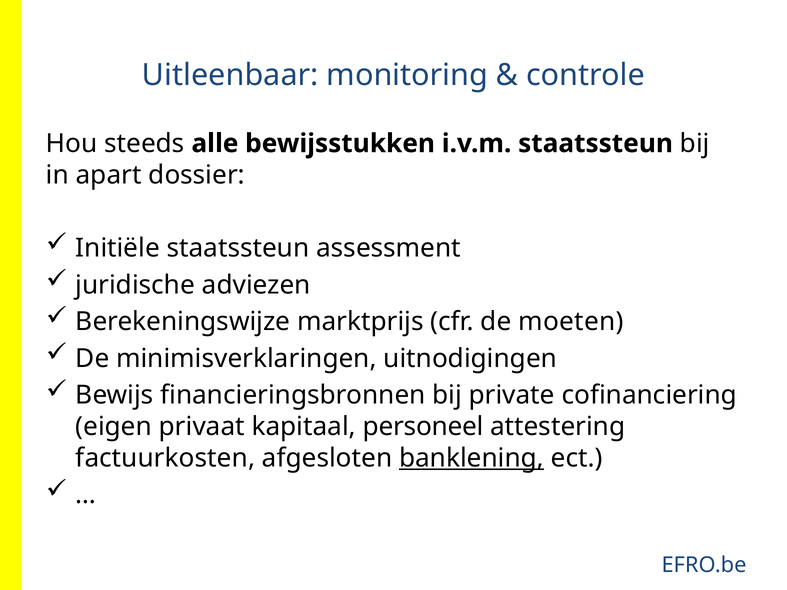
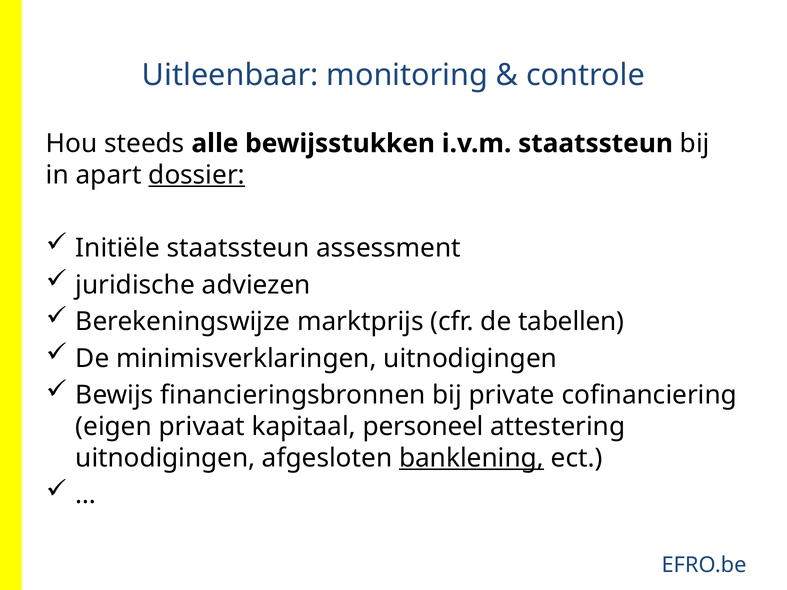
dossier underline: none -> present (197, 175)
moeten: moeten -> tabellen (571, 322)
factuurkosten: factuurkosten -> uitnodigingen (165, 458)
